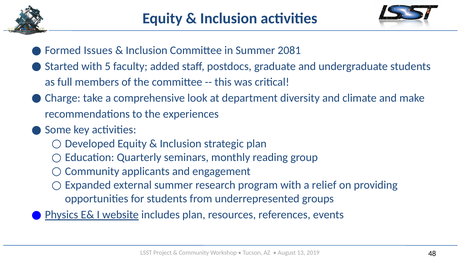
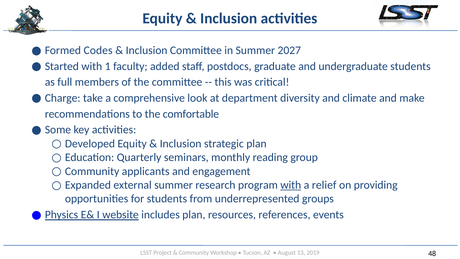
Issues: Issues -> Codes (98, 50)
2081: 2081 -> 2027 (289, 50)
5: 5 -> 1 (108, 66)
experiences: experiences -> comfortable (191, 114)
with underline: none -> present (291, 185)
